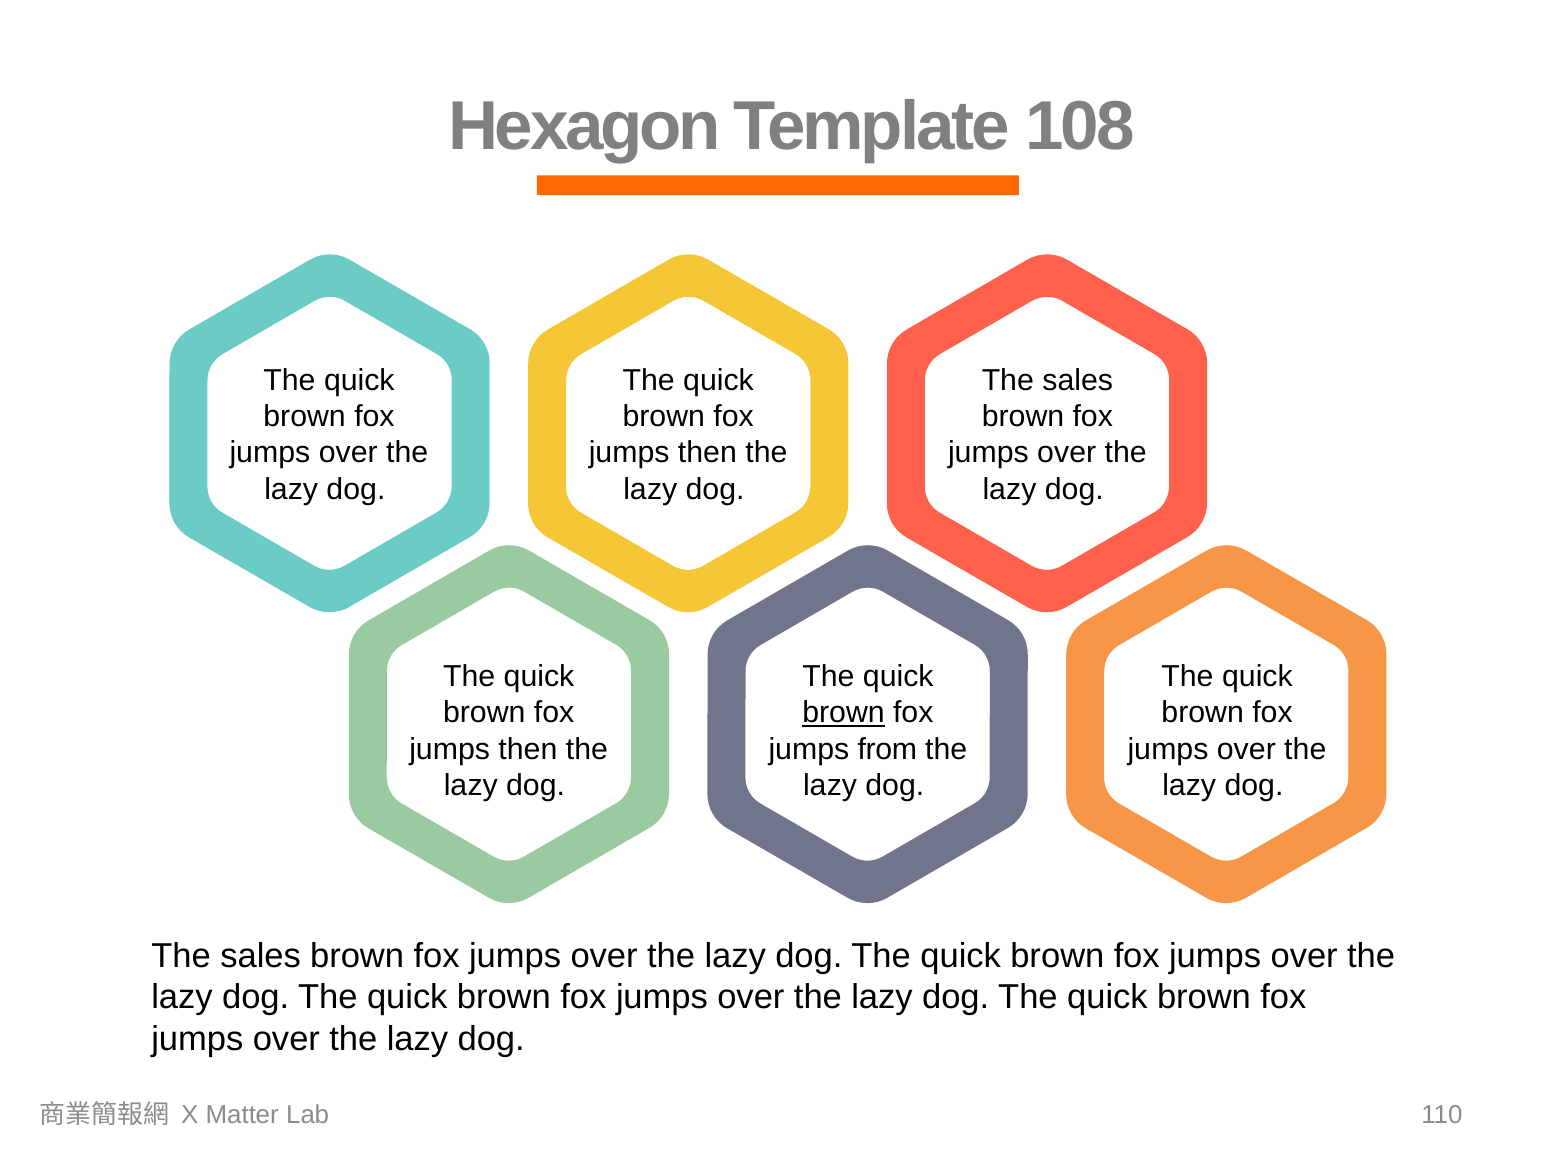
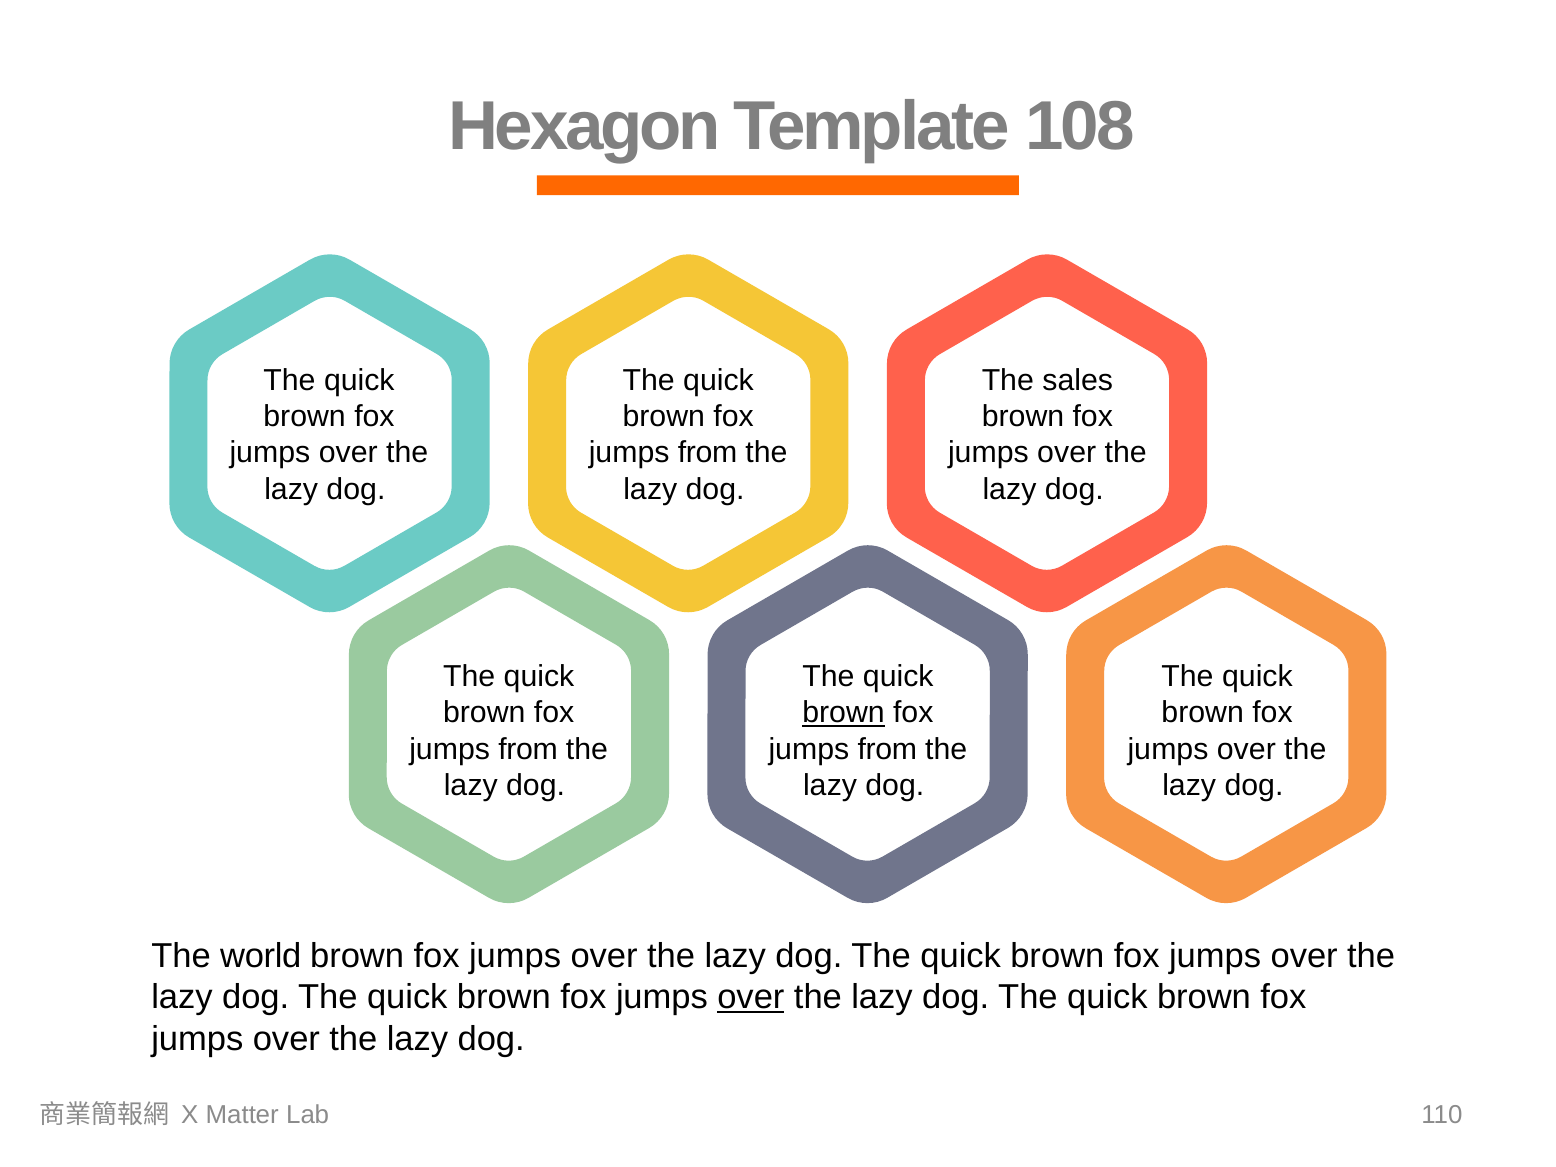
then: then -> from (708, 453)
then: then -> from (528, 749)
sales: sales -> world (261, 956)
over underline: none -> present (751, 997)
